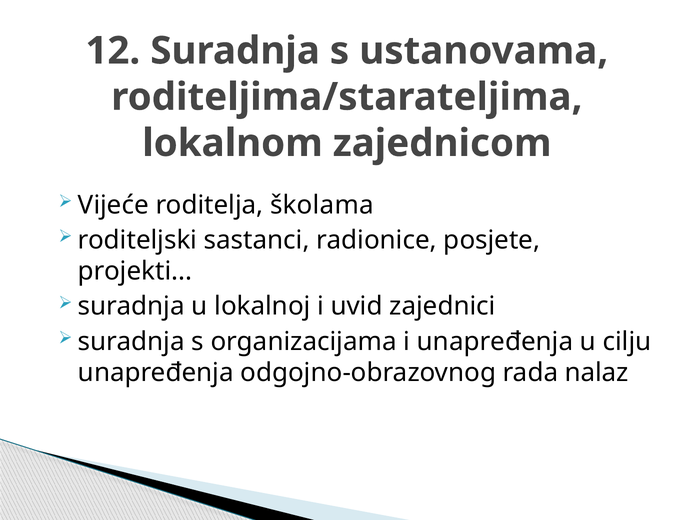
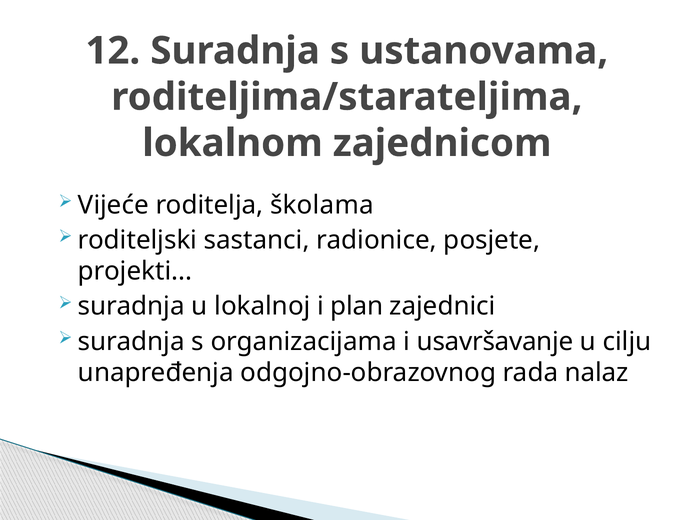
uvid: uvid -> plan (357, 307)
i unapređenja: unapređenja -> usavršavanje (495, 342)
